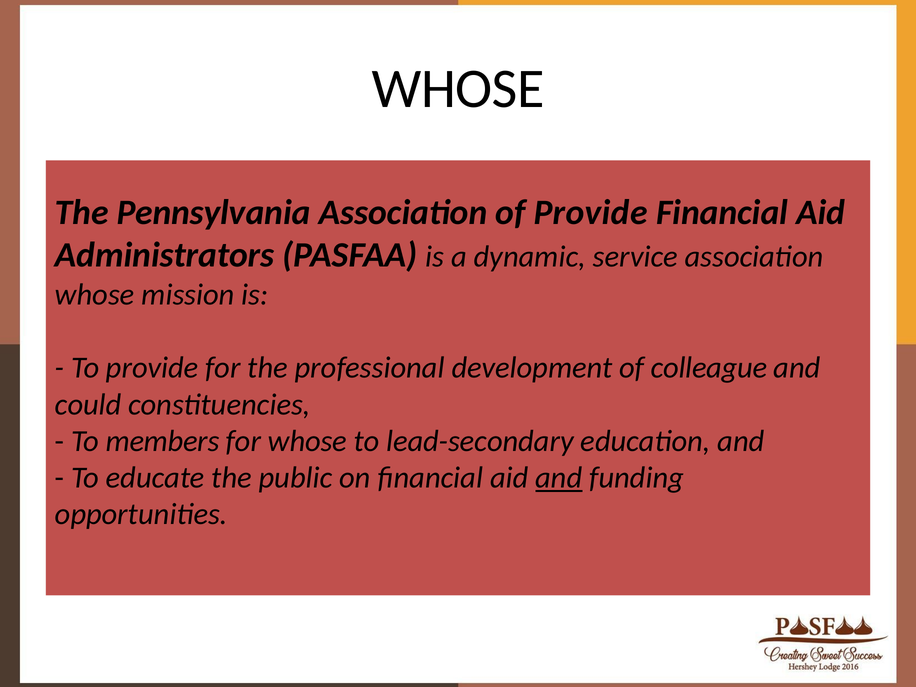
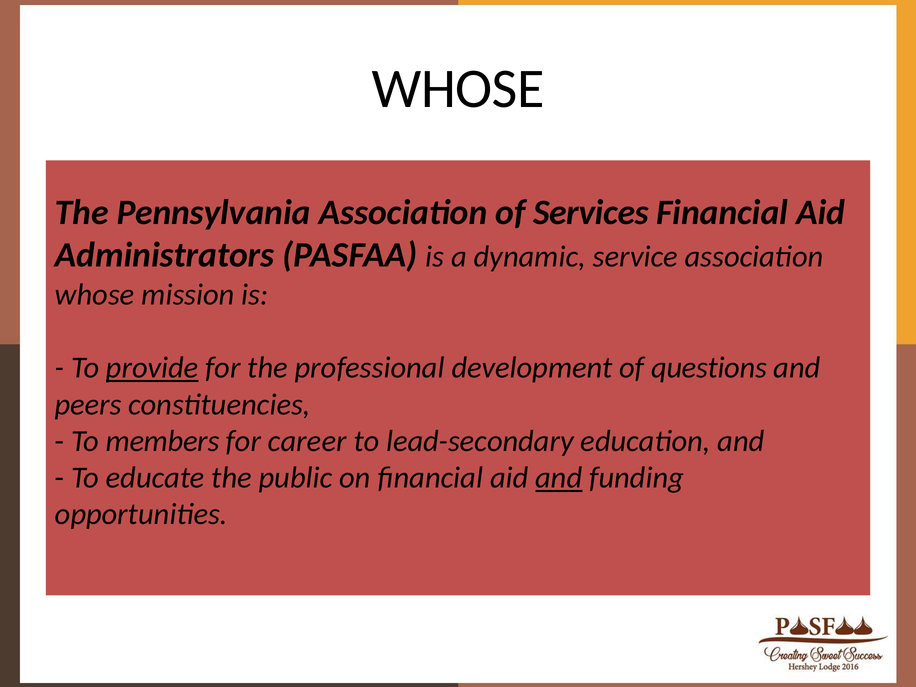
of Provide: Provide -> Services (591, 212)
provide underline: none -> present (152, 368)
colleague: colleague -> questions (709, 368)
could: could -> peers (88, 404)
for whose: whose -> career (307, 441)
